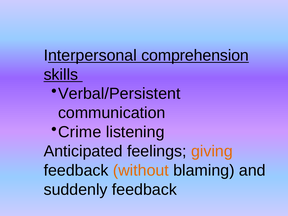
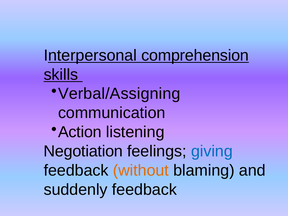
Verbal/Persistent: Verbal/Persistent -> Verbal/Assigning (119, 94)
Crime: Crime -> Action (80, 132)
Anticipated: Anticipated -> Negotiation (83, 151)
giving colour: orange -> blue (212, 151)
